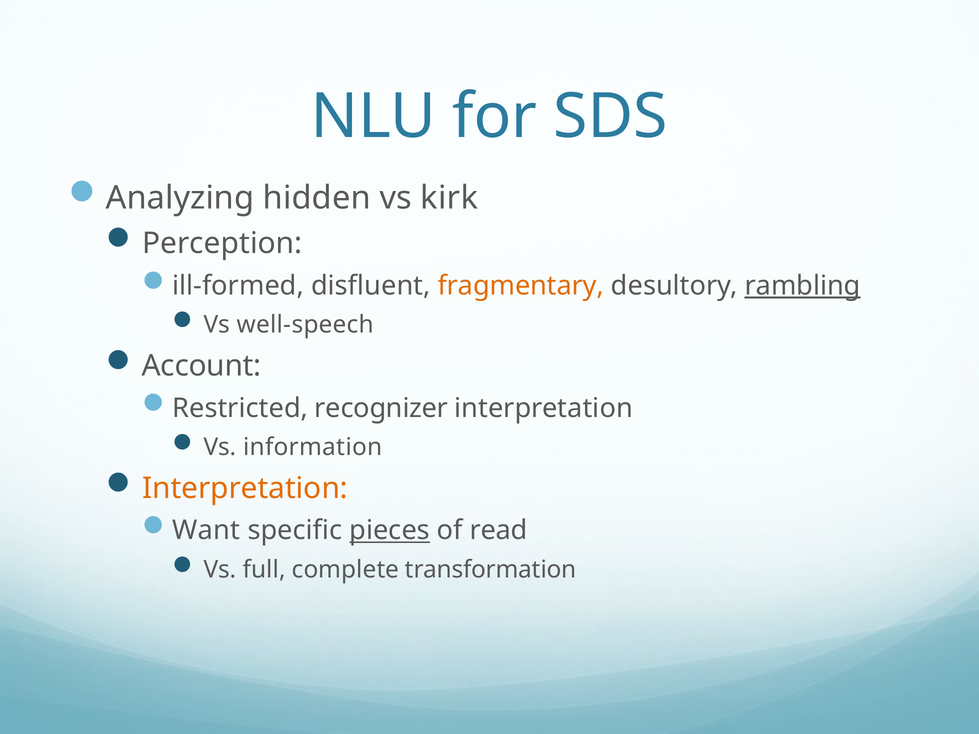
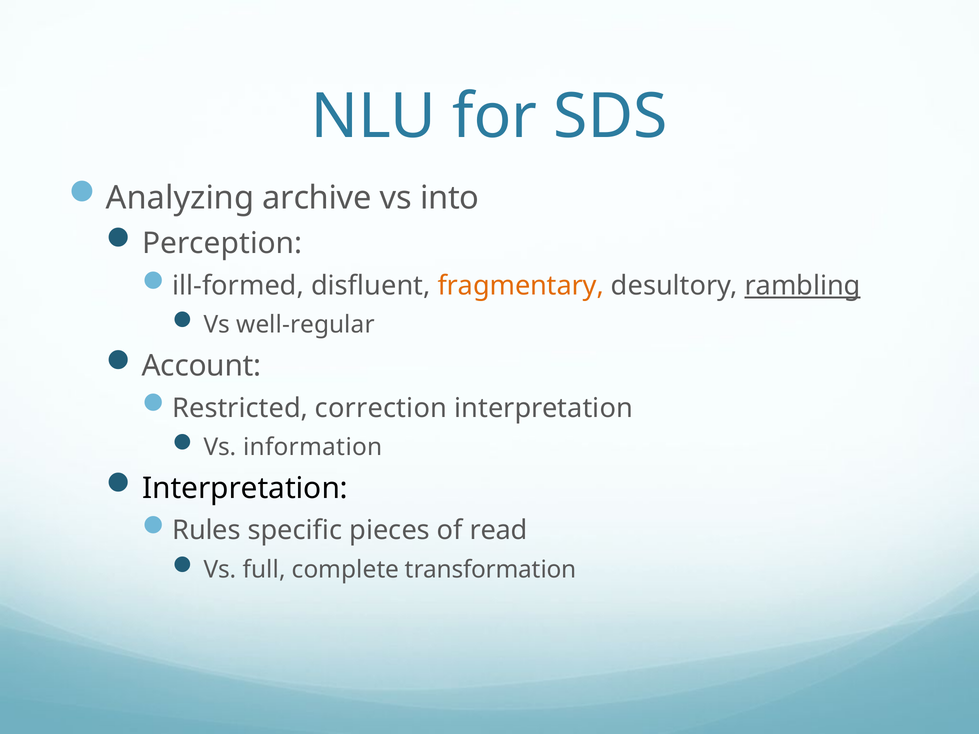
hidden: hidden -> archive (317, 198)
kirk: kirk -> into (450, 198)
well-speech: well-speech -> well-regular (306, 325)
recognizer: recognizer -> correction (381, 408)
Interpretation colour: orange -> black (245, 488)
Want: Want -> Rules (206, 531)
pieces underline: present -> none (390, 531)
